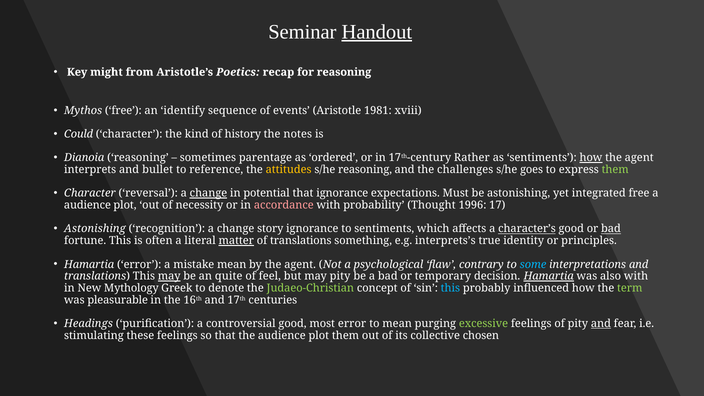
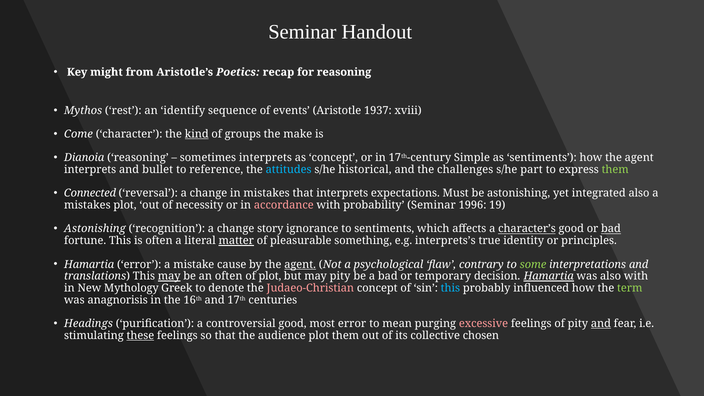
Handout underline: present -> none (377, 32)
Mythos free: free -> rest (123, 111)
1981: 1981 -> 1937 (378, 111)
Could: Could -> Come (78, 134)
kind underline: none -> present (197, 134)
history: history -> groups (243, 134)
notes: notes -> make (298, 134)
sometimes parentage: parentage -> interprets (265, 158)
as ordered: ordered -> concept (333, 158)
Rather: Rather -> Simple (472, 158)
how underline: present -> none (591, 158)
attitudes colour: yellow -> light blue (289, 170)
s/he reasoning: reasoning -> historical (365, 170)
goes: goes -> part (531, 170)
Character: Character -> Connected (90, 193)
change underline: present -> none (208, 193)
in potential: potential -> mistakes (267, 193)
that ignorance: ignorance -> interprets (342, 193)
integrated free: free -> also (639, 193)
audience: audience -> mistakes (87, 205)
probability Thought: Thought -> Seminar (432, 205)
17: 17 -> 19 (497, 205)
of translations: translations -> pleasurable (301, 241)
mistake mean: mean -> cause (232, 264)
agent underline: none -> present (300, 264)
some colour: light blue -> light green (533, 264)
an quite: quite -> often (229, 276)
of feel: feel -> plot (270, 276)
Judaeo-Christian colour: light green -> pink (310, 288)
pleasurable: pleasurable -> anagnorisis (118, 300)
excessive colour: light green -> pink (483, 324)
these underline: none -> present (140, 336)
